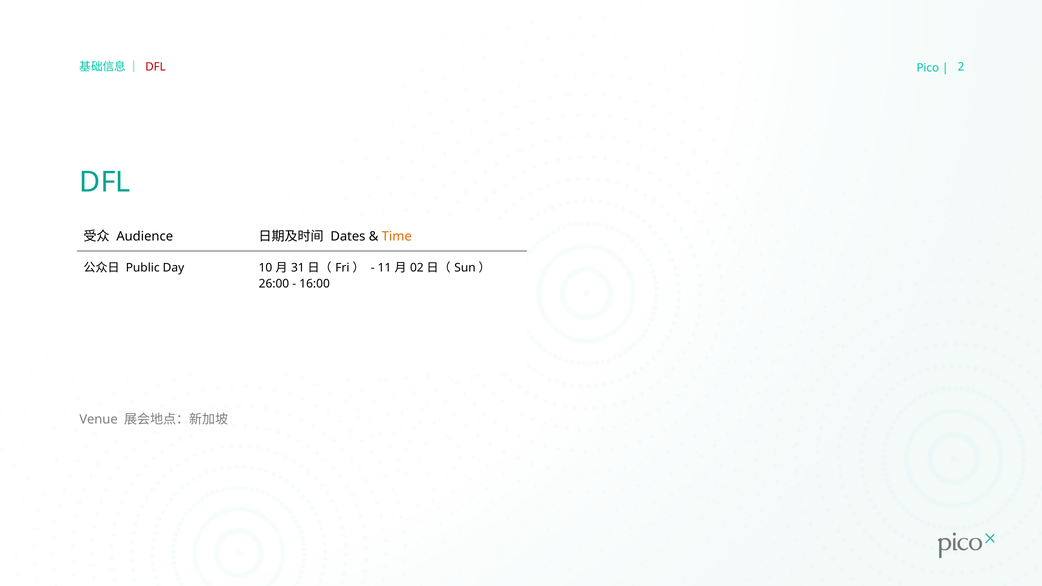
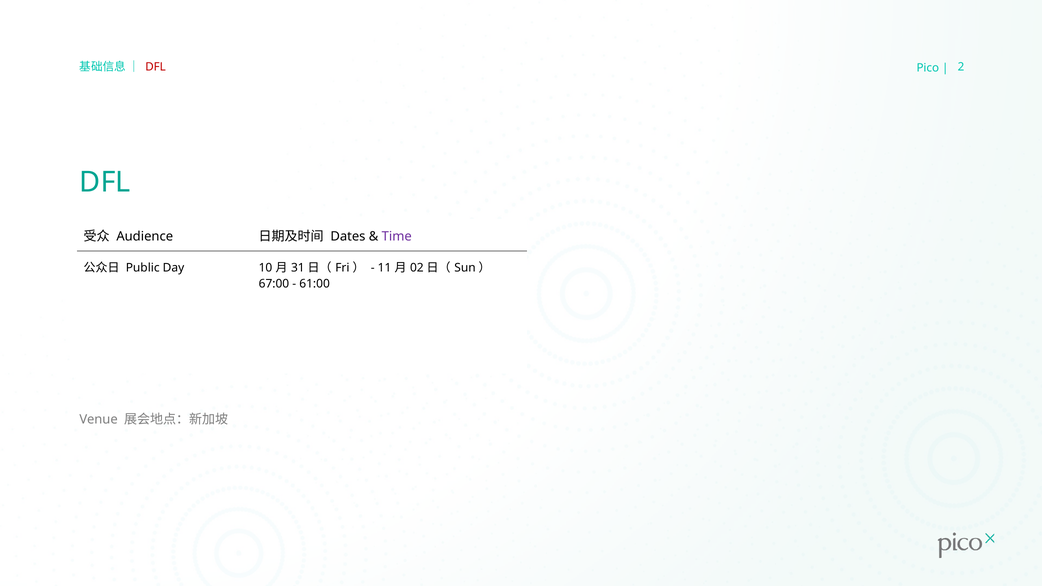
Time colour: orange -> purple (397, 237)
26:00: 26:00 -> 67:00 (274, 284)
16:00: 16:00 -> 61:00 (315, 284)
